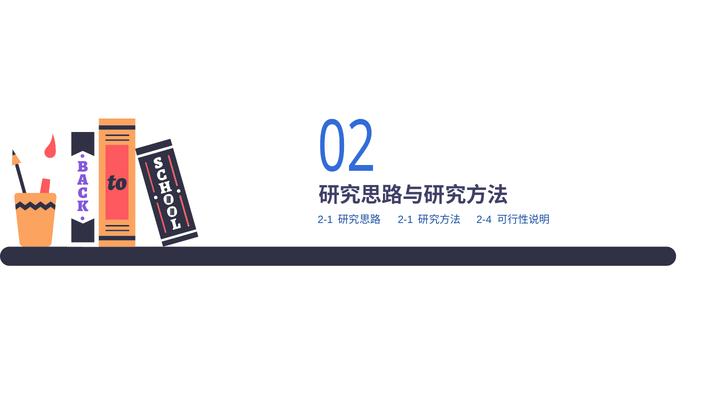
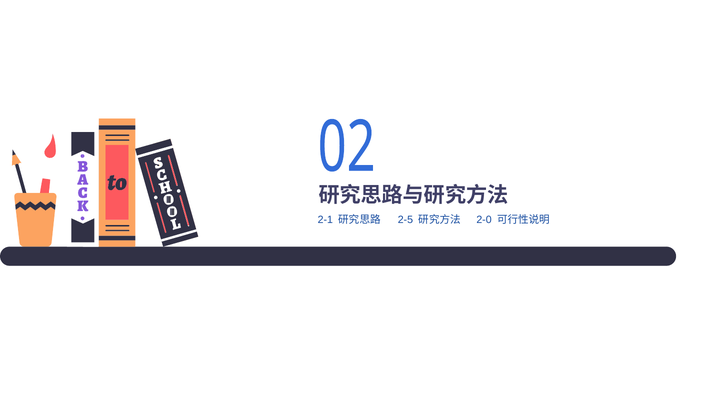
2-1: 2-1 -> 2-5 (405, 220)
2-4: 2-4 -> 2-0 (484, 220)
